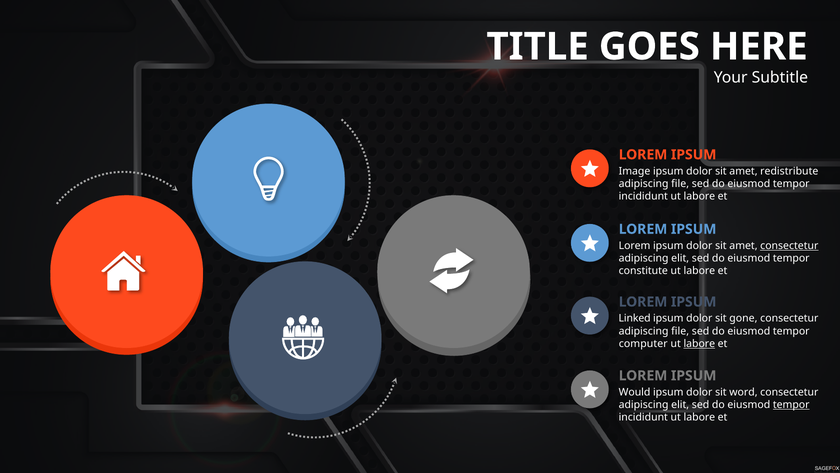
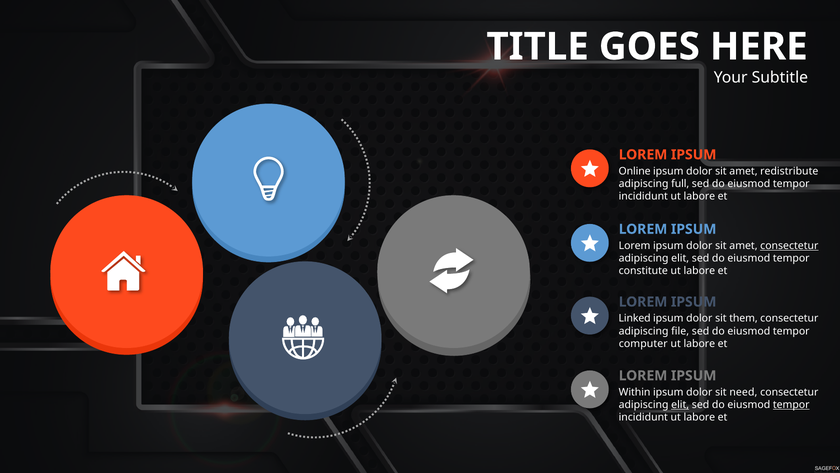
Image: Image -> Online (635, 171)
file: file -> full (680, 184)
gone: gone -> them (743, 318)
labore underline: present -> none (699, 343)
Would: Would -> Within (635, 392)
word: word -> need (743, 392)
elit underline: none -> present (680, 404)
